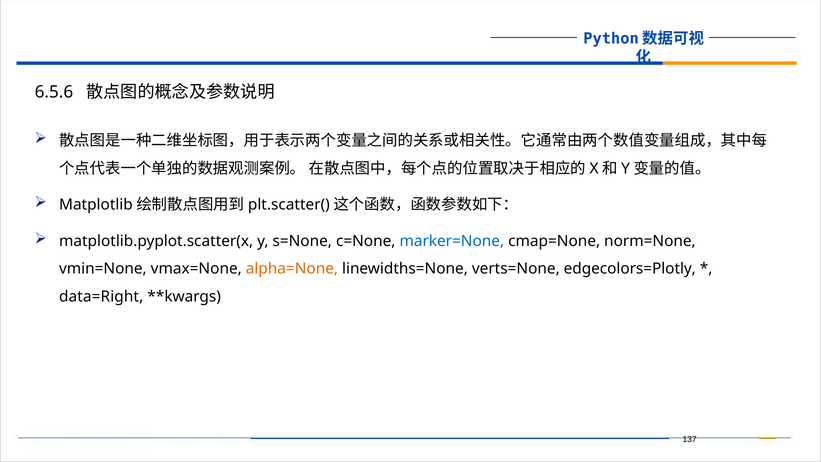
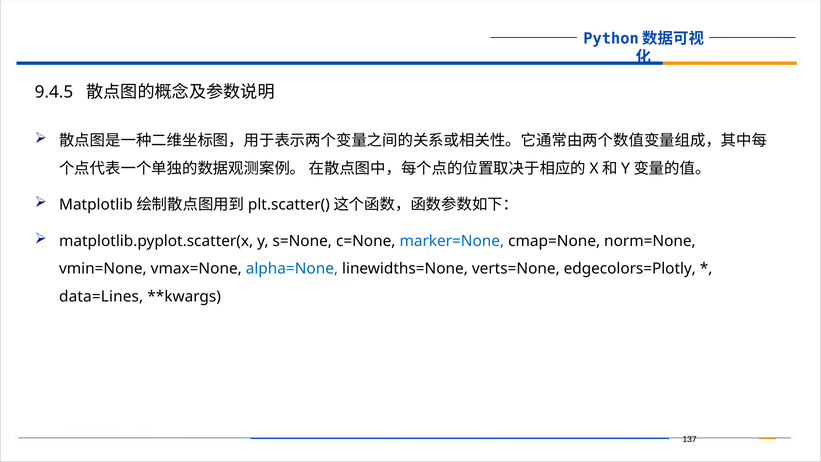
6.5.6: 6.5.6 -> 9.4.5 (54, 92)
alpha=None colour: orange -> blue (292, 269)
data=Right: data=Right -> data=Lines (101, 296)
